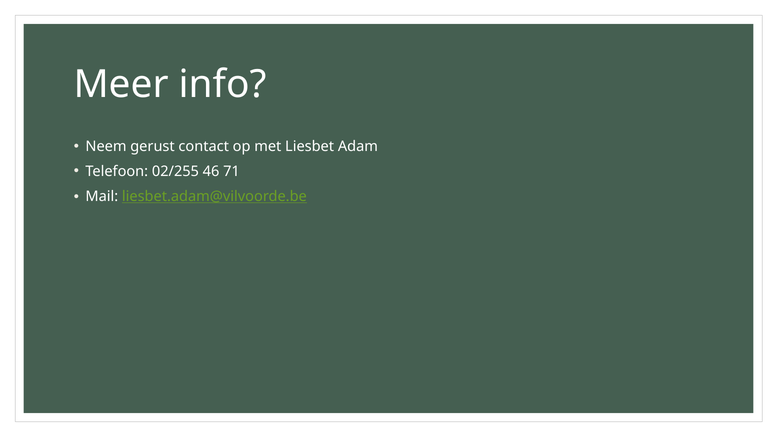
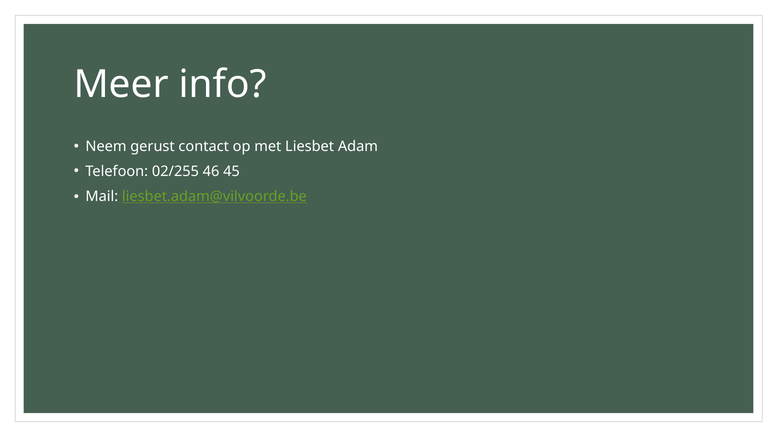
71: 71 -> 45 (231, 171)
